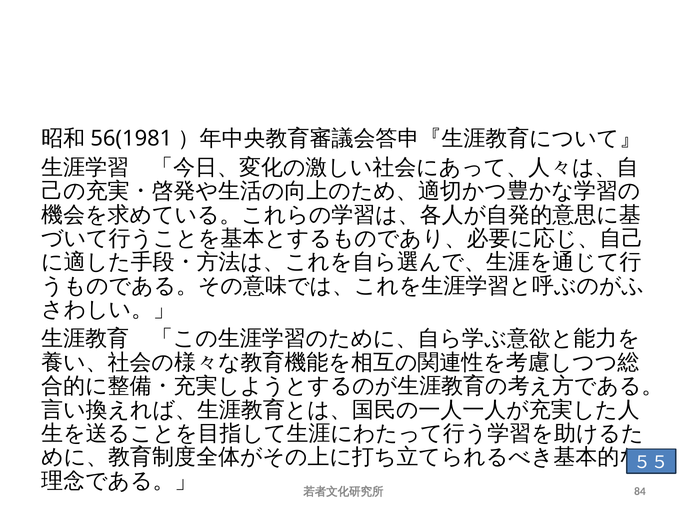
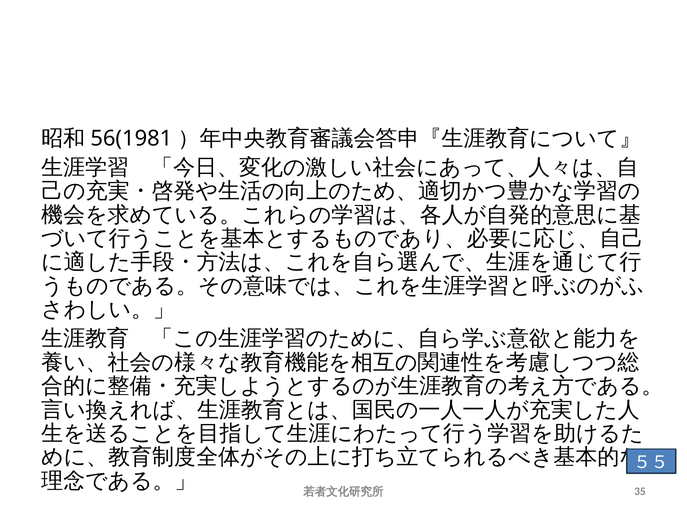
84: 84 -> 35 (640, 492)
